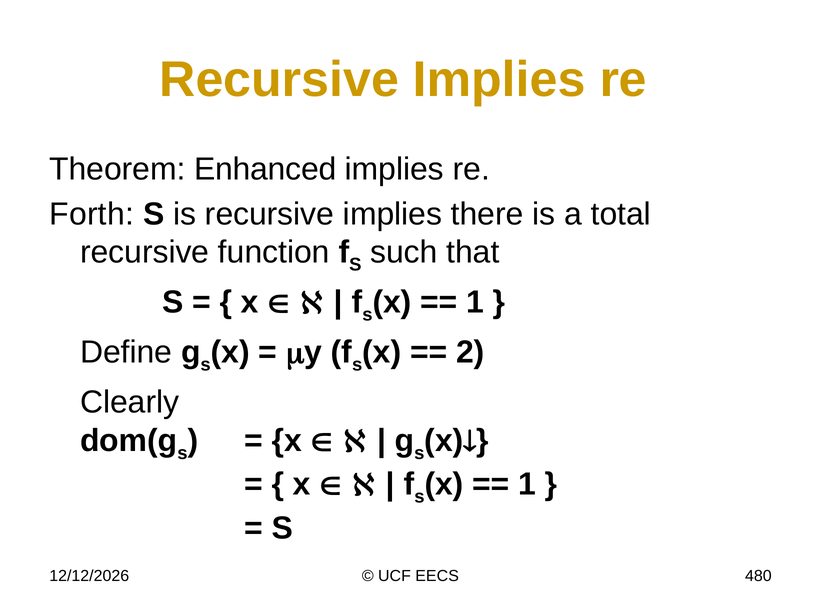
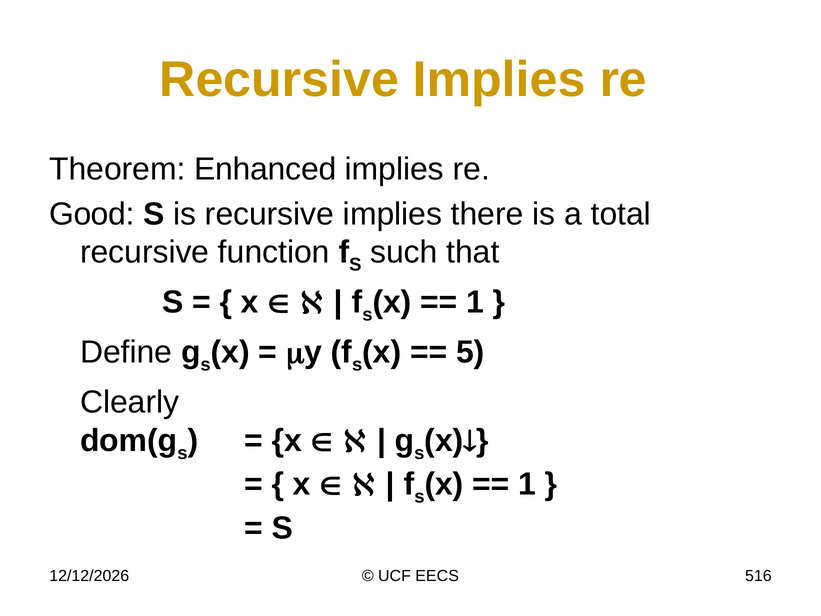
Forth: Forth -> Good (92, 214)
2: 2 -> 5 (470, 352)
480: 480 -> 516 (758, 576)
